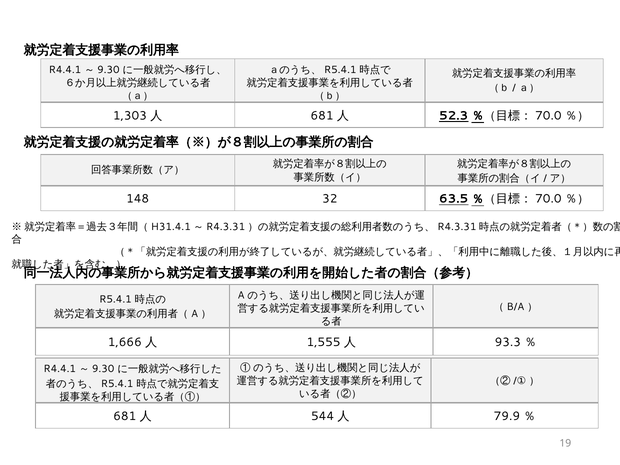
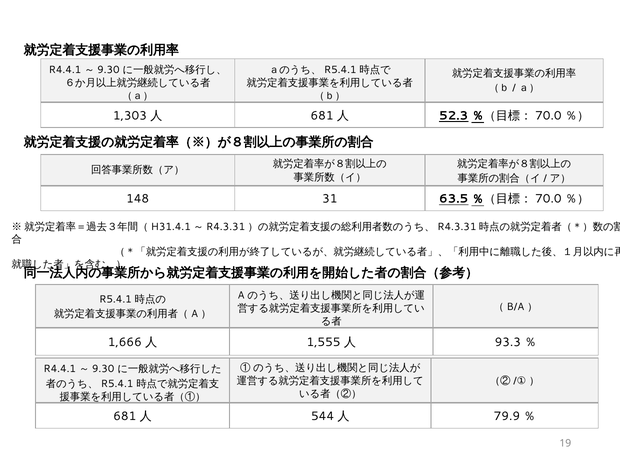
32: 32 -> 31 (330, 199)
